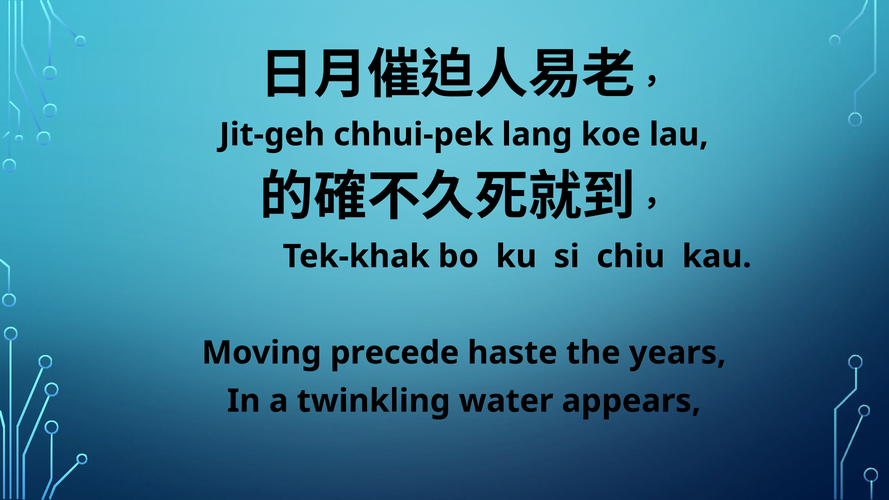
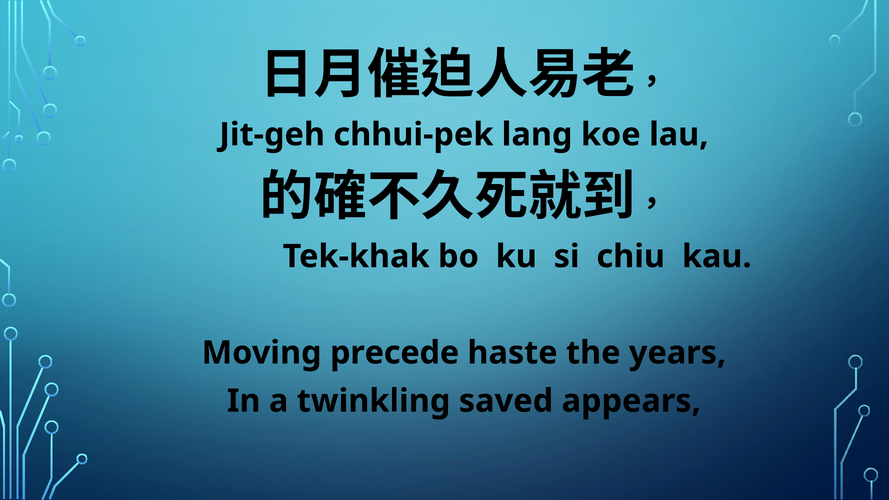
water: water -> saved (506, 401)
